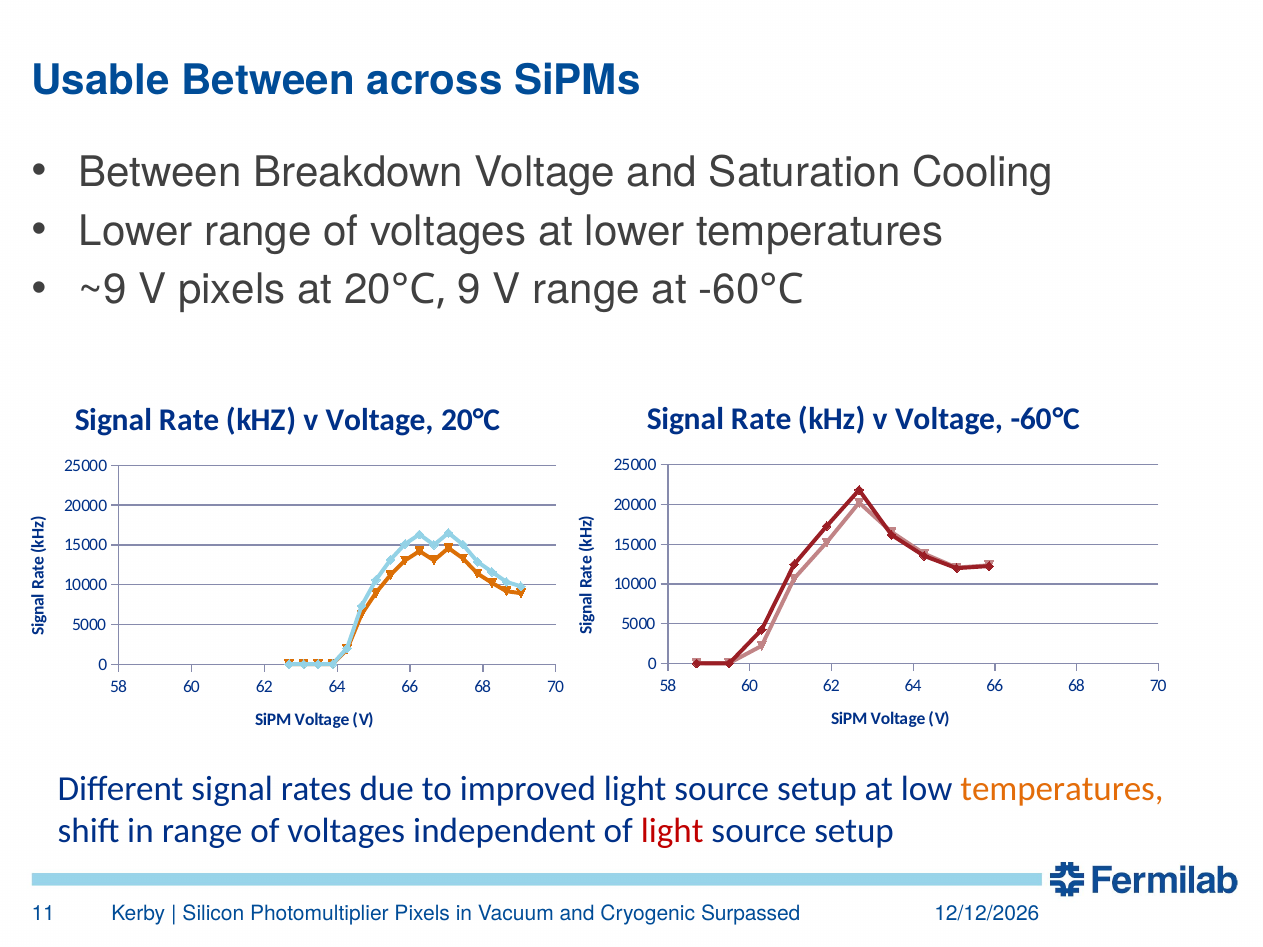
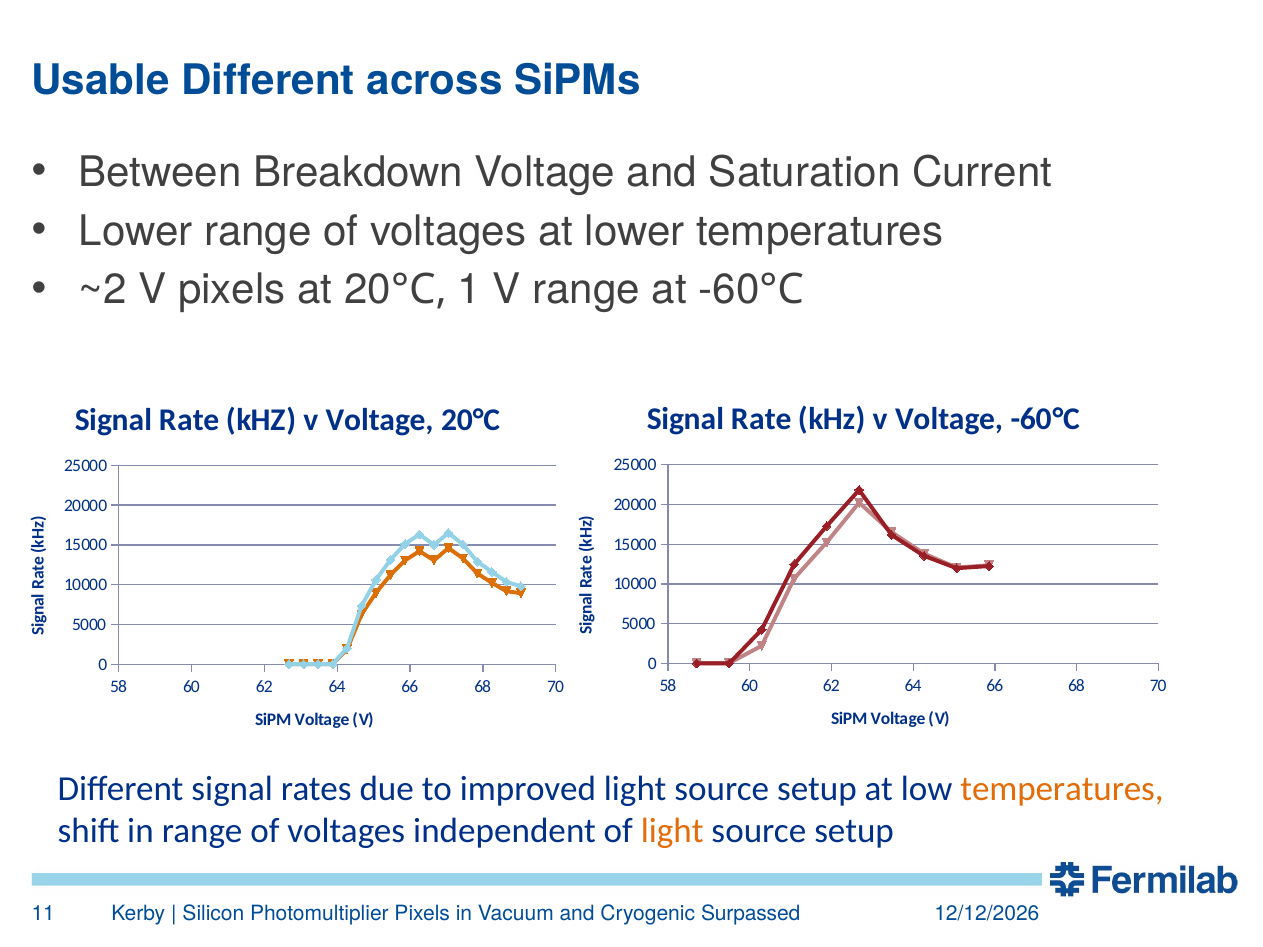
Usable Between: Between -> Different (268, 81)
Cooling: Cooling -> Current (982, 172)
~9: ~9 -> ~2 (103, 290)
9: 9 -> 1 (470, 290)
light colour: red -> orange (672, 831)
